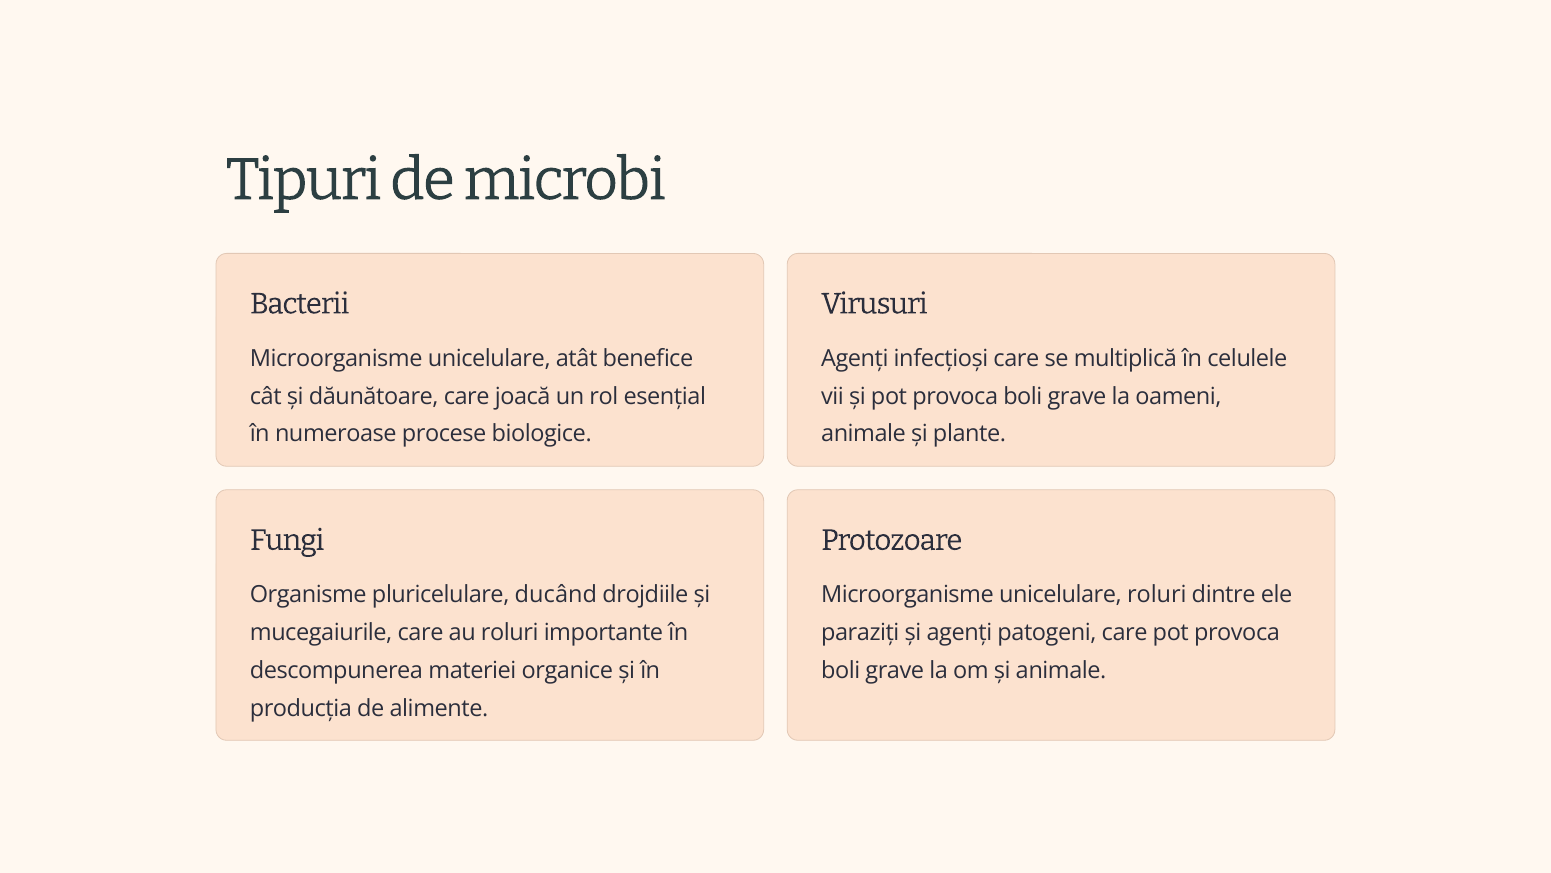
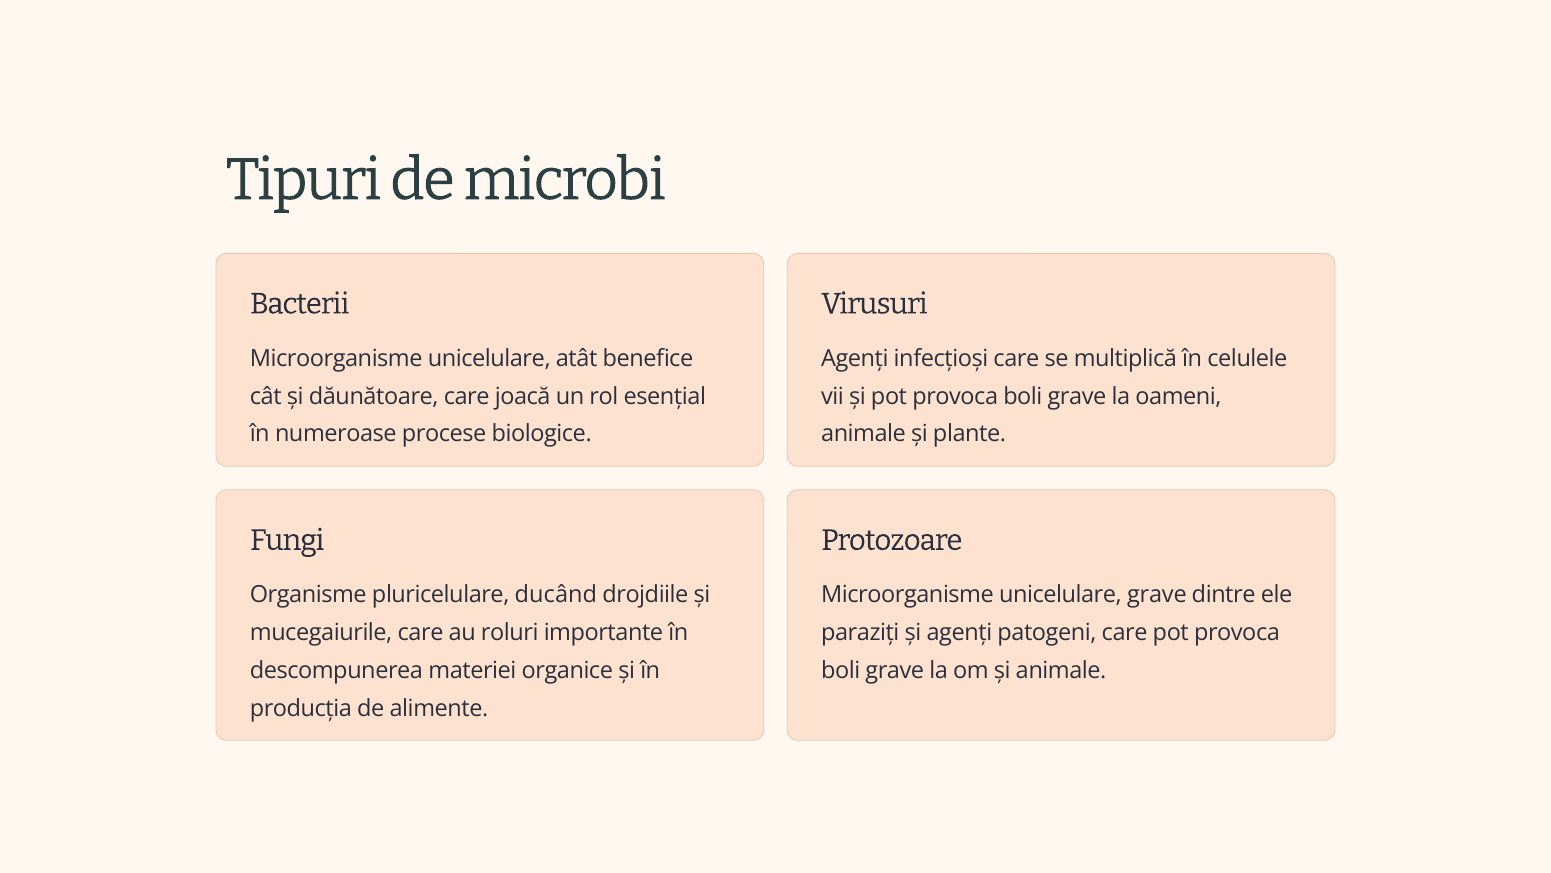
unicelulare roluri: roluri -> grave (1157, 595)
